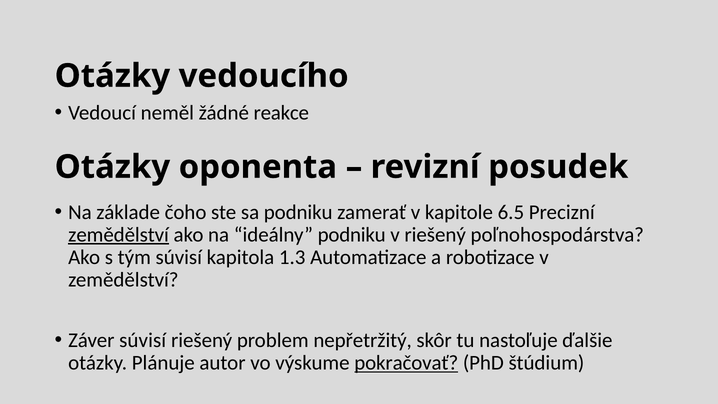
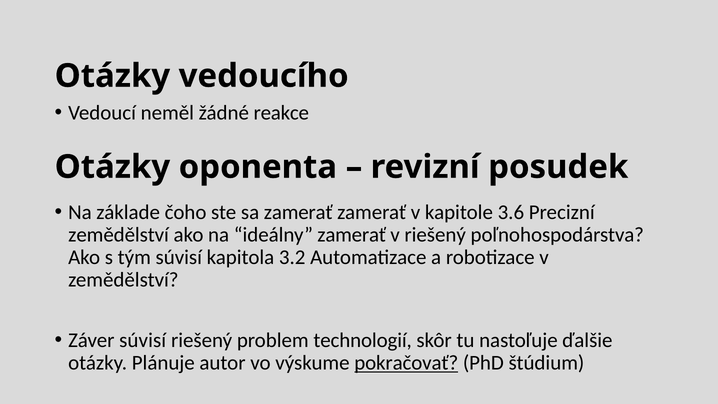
sa podniku: podniku -> zamerať (298, 212)
6.5: 6.5 -> 3.6 (511, 212)
zemědělství underline: present -> none (119, 235)
ideálny podniku: podniku -> zamerať (352, 235)
1.3: 1.3 -> 3.2 (292, 257)
nepřetržitý: nepřetržitý -> technologií (363, 340)
